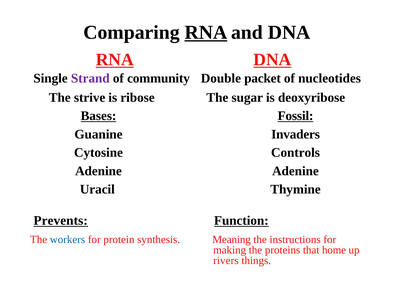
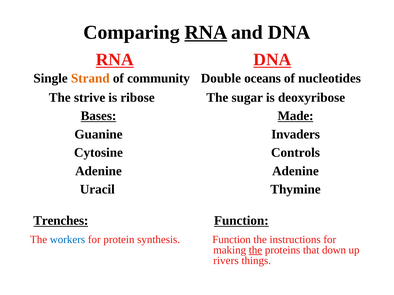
Strand colour: purple -> orange (90, 78)
packet: packet -> oceans (263, 78)
Fossil: Fossil -> Made (296, 116)
Prevents: Prevents -> Trenches (61, 221)
synthesis Meaning: Meaning -> Function (232, 240)
the underline: none -> present (255, 250)
home: home -> down (334, 250)
